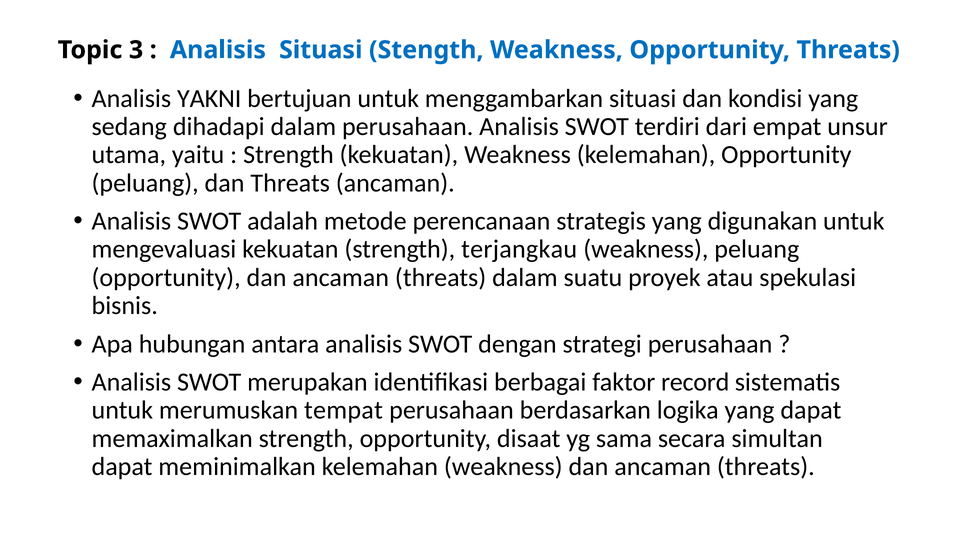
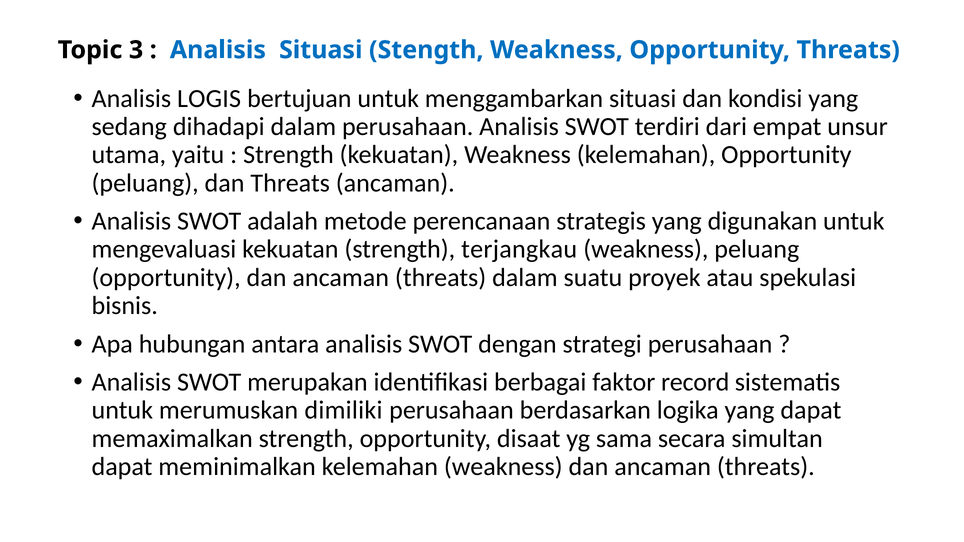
YAKNI: YAKNI -> LOGIS (209, 99)
tempat: tempat -> dimiliki (343, 410)
